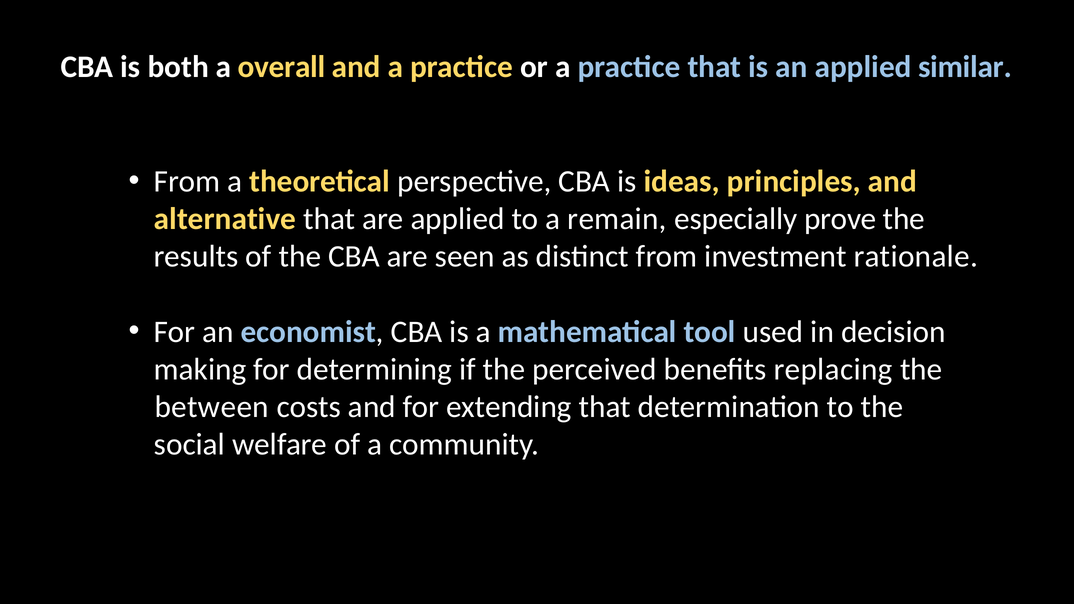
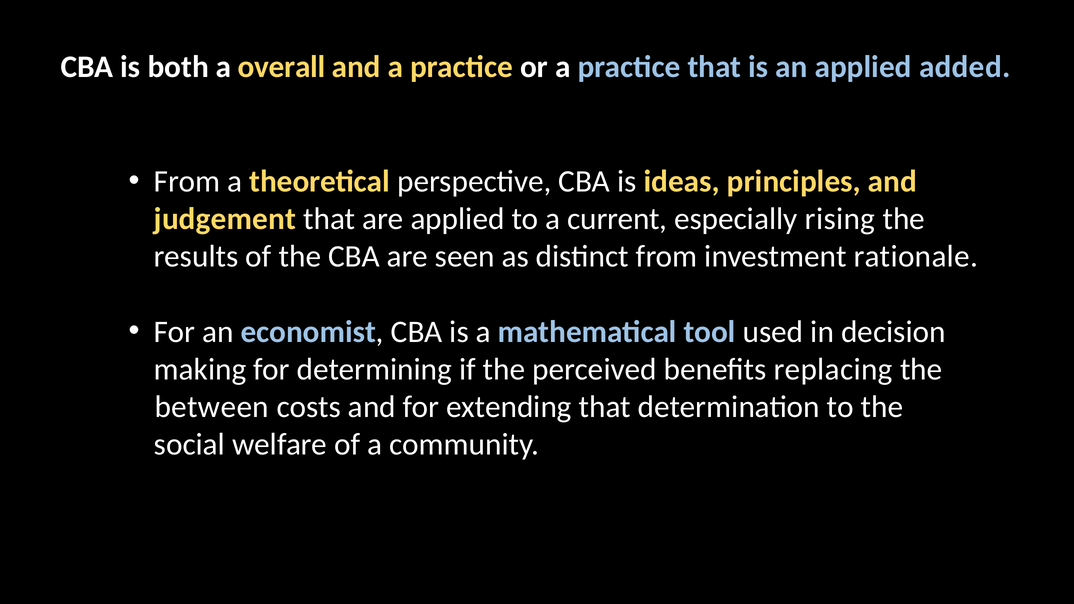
similar: similar -> added (965, 67)
alternative: alternative -> judgement (225, 219)
remain: remain -> current (617, 219)
prove: prove -> rising (840, 219)
